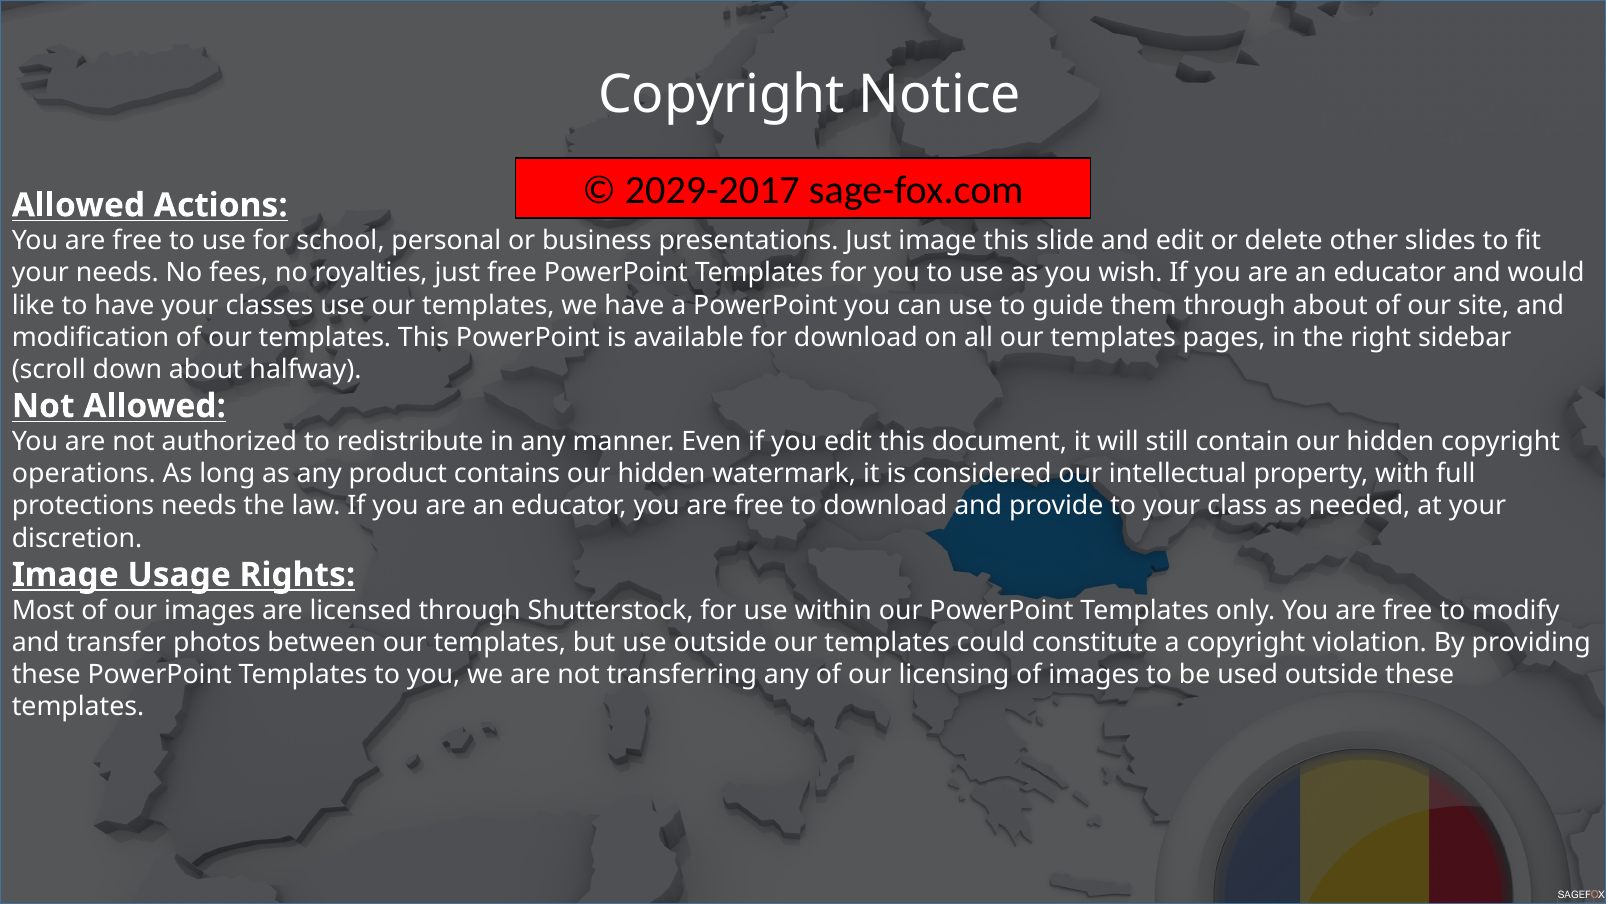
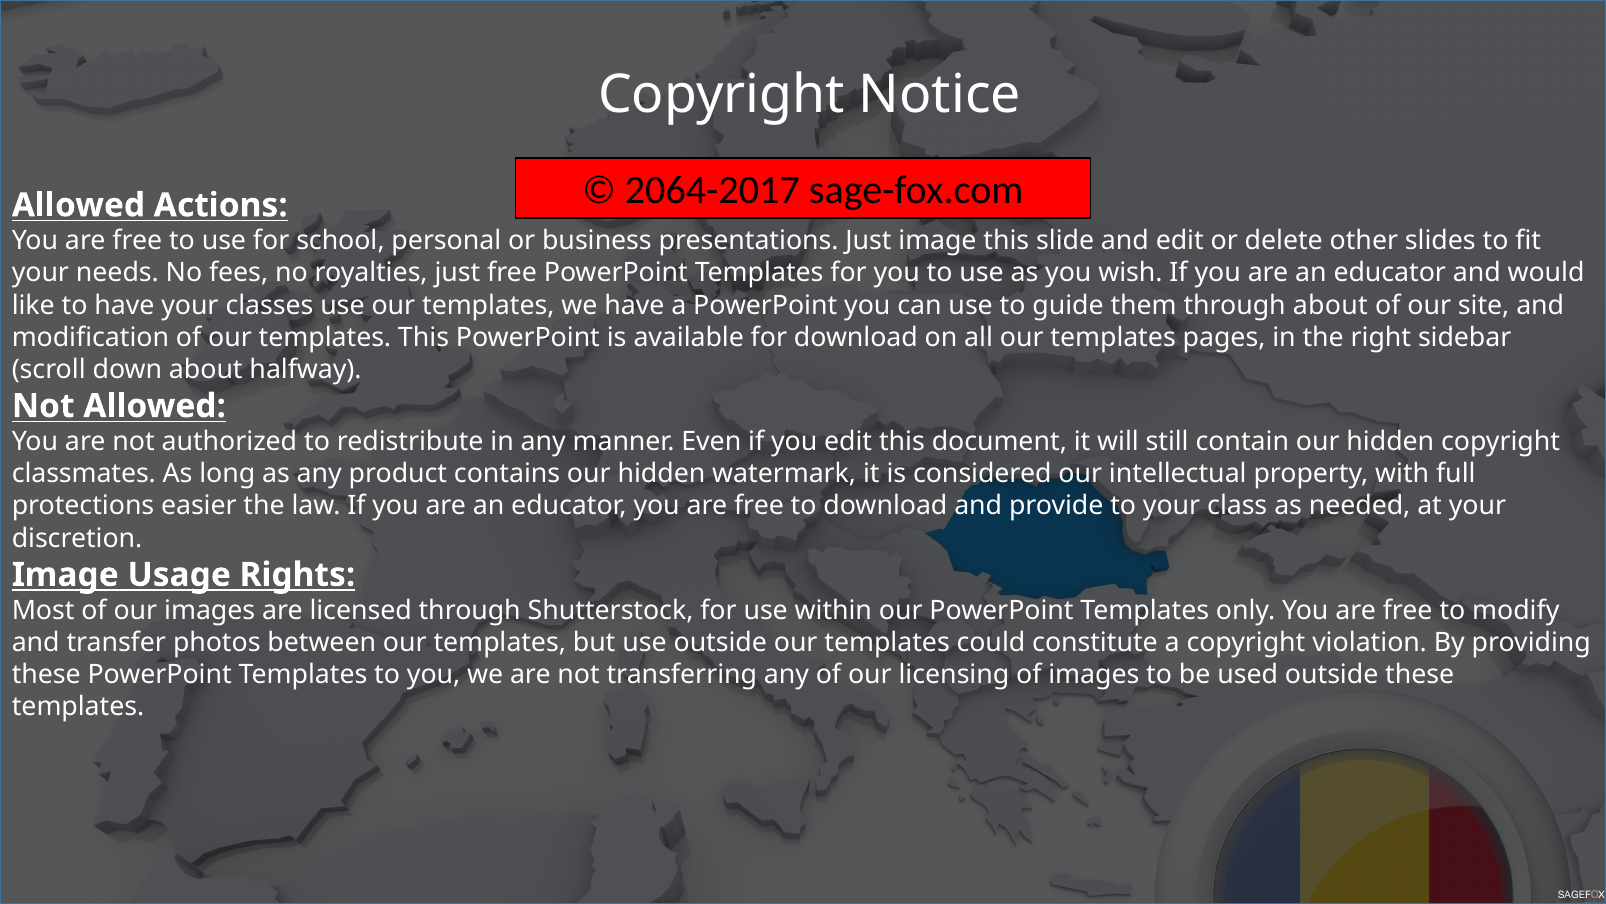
2029-2017: 2029-2017 -> 2064-2017 (712, 191)
operations: operations -> classmates (84, 474)
protections needs: needs -> easier (199, 506)
